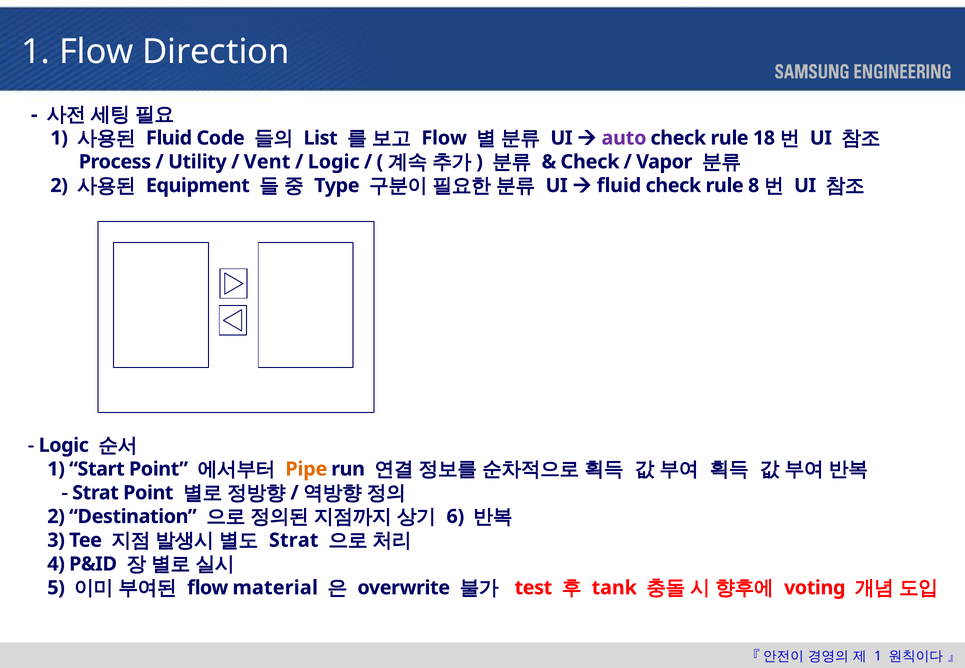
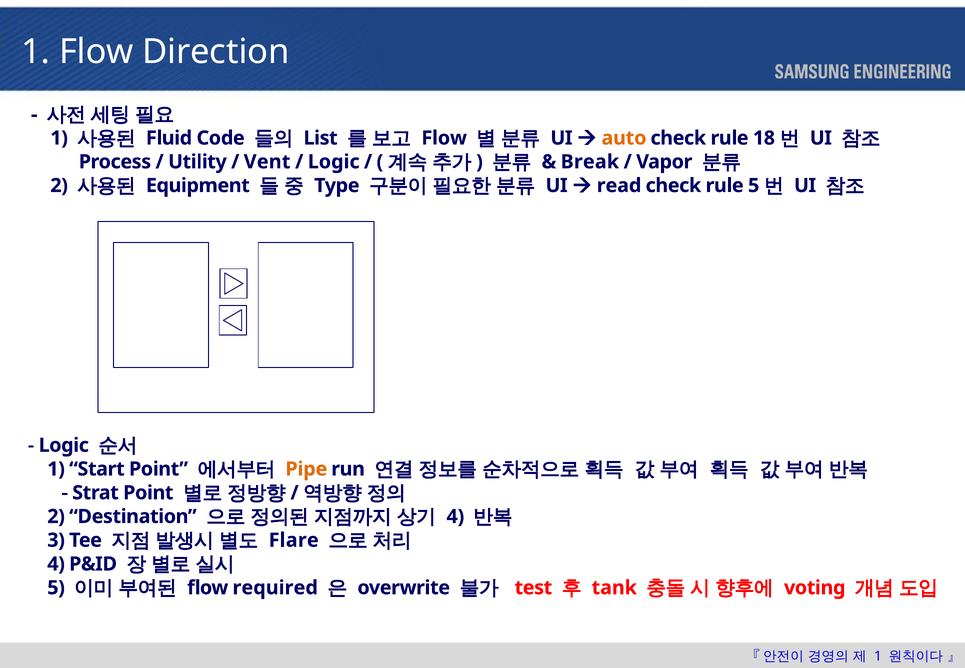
auto colour: purple -> orange (624, 138)
Check: Check -> Break (590, 162)
fluid: fluid -> read (619, 186)
rule 8: 8 -> 5 (754, 186)
6: 6 -> 4 (455, 517)
Strat: Strat -> Flare (294, 540)
material: material -> required (275, 588)
